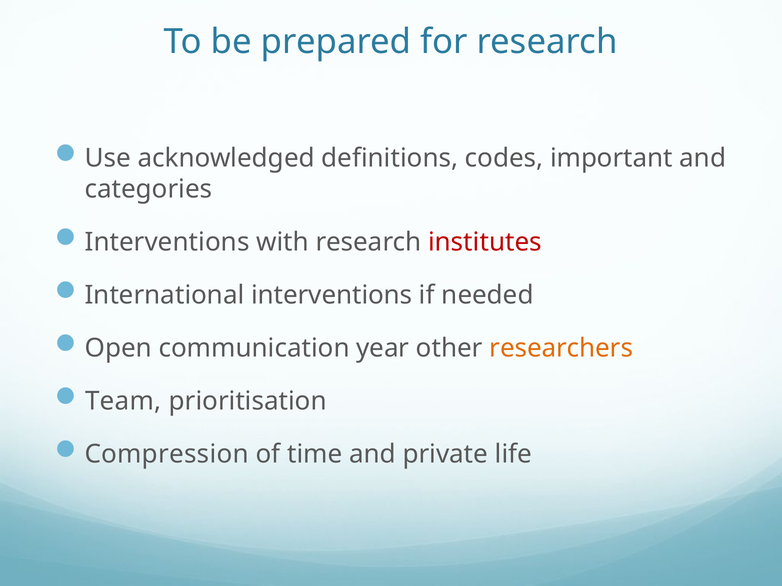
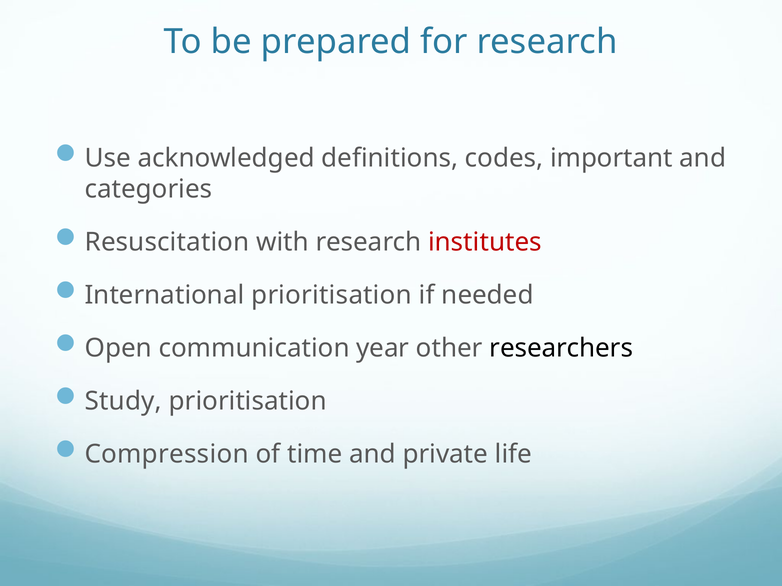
Interventions: Interventions -> Resuscitation (167, 243)
International interventions: interventions -> prioritisation (332, 296)
researchers colour: orange -> black (561, 349)
Team: Team -> Study (123, 402)
